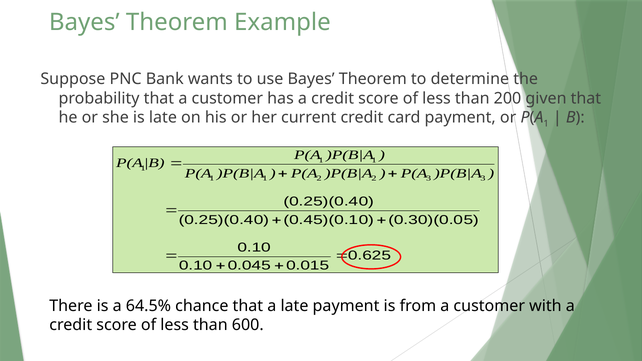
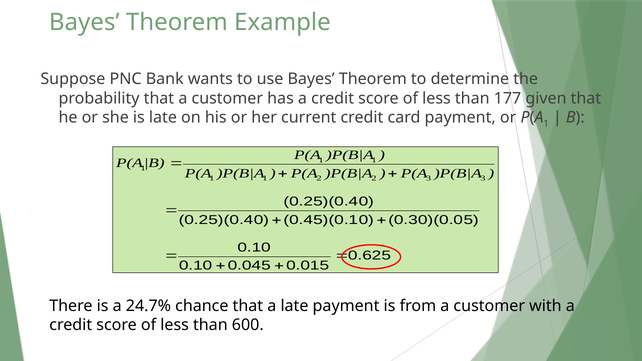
200: 200 -> 177 (507, 98)
64.5%: 64.5% -> 24.7% (148, 306)
